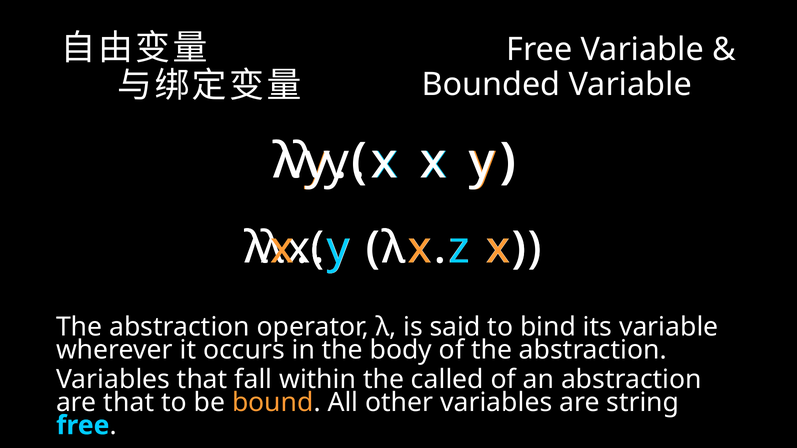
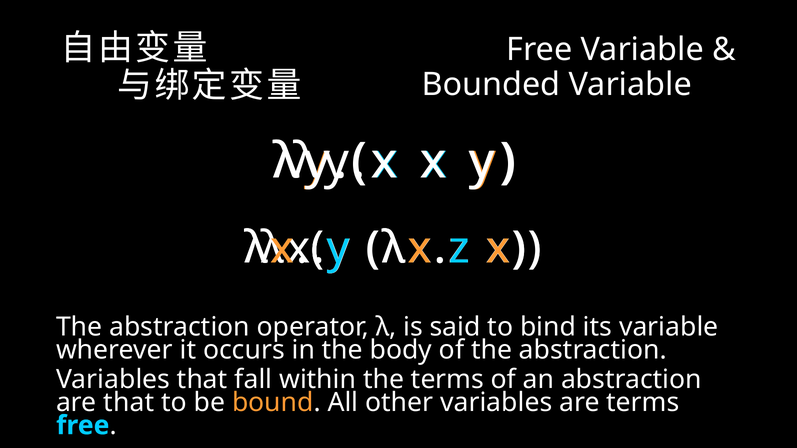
the called: called -> terms (447, 380)
are string: string -> terms (643, 403)
